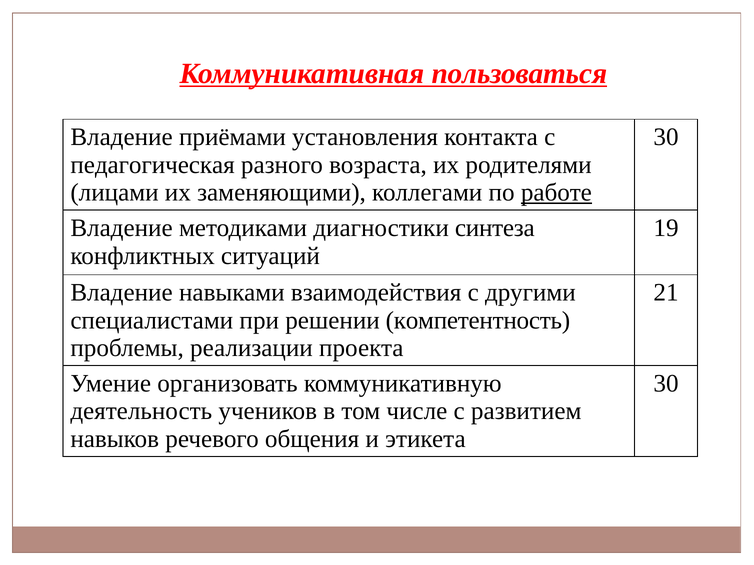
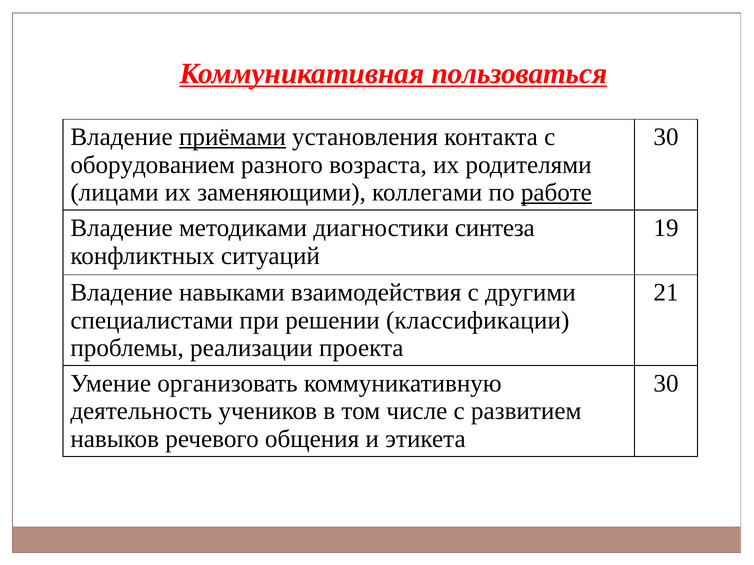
приёмами underline: none -> present (232, 137)
педагогическая: педагогическая -> оборудованием (153, 165)
компетентность: компетентность -> классификации (478, 321)
